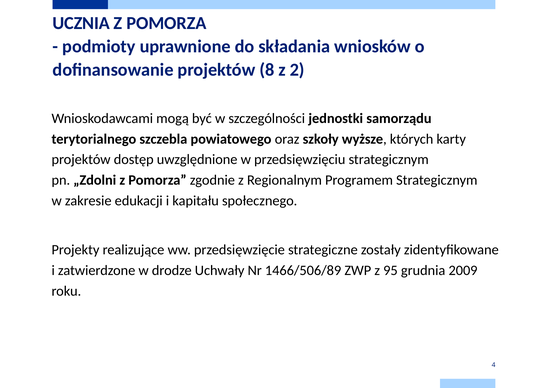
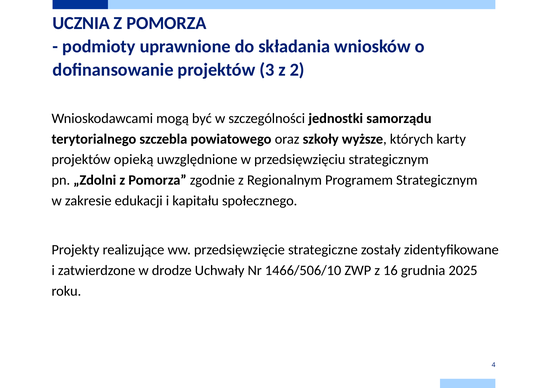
8: 8 -> 3 (267, 70)
dostęp: dostęp -> opieką (134, 159)
1466/506/89: 1466/506/89 -> 1466/506/10 (303, 270)
95: 95 -> 16 (390, 270)
2009: 2009 -> 2025 (463, 270)
